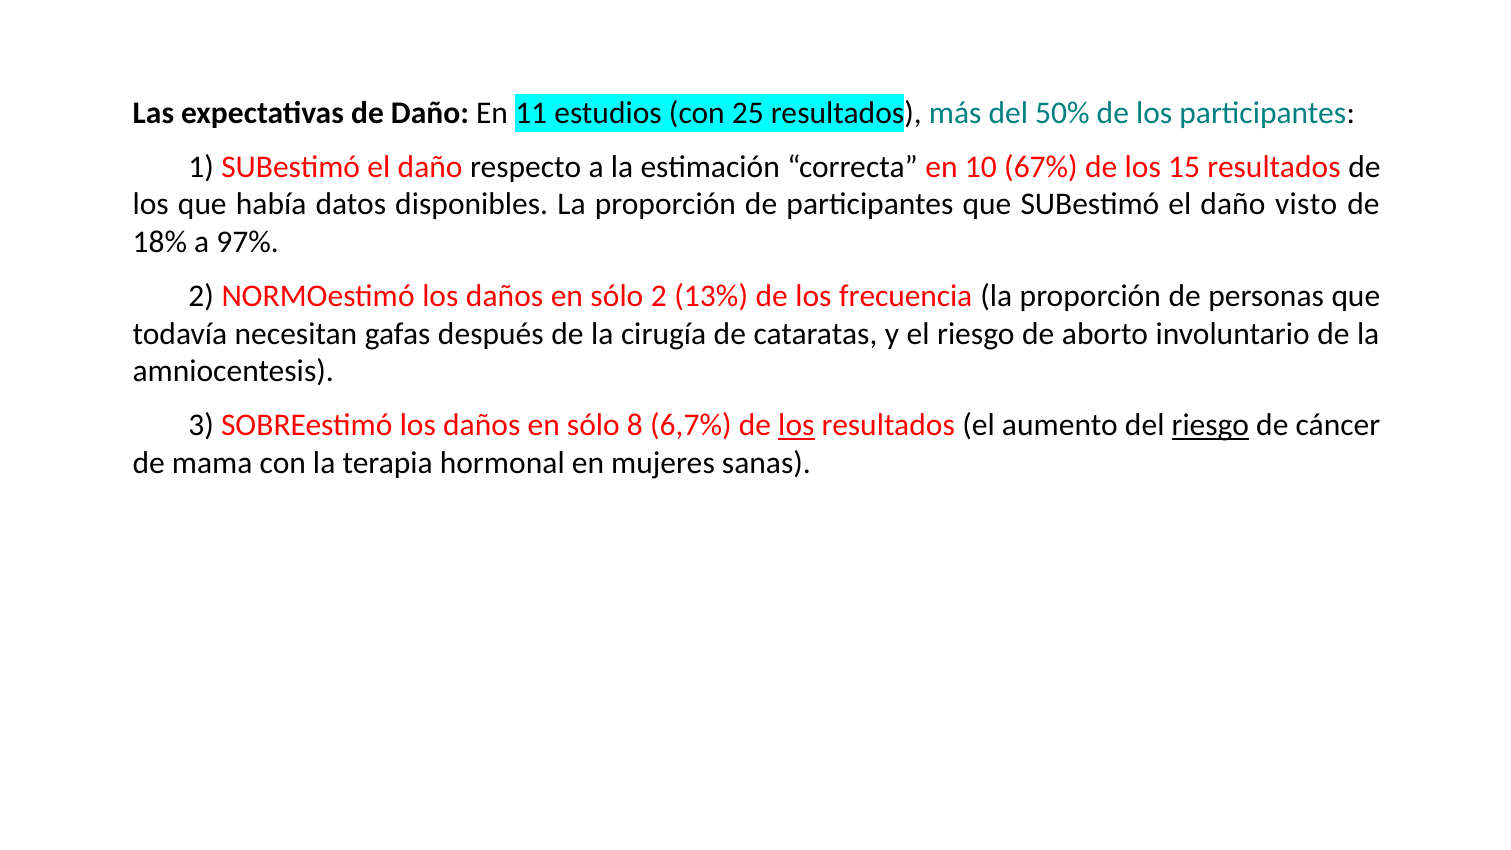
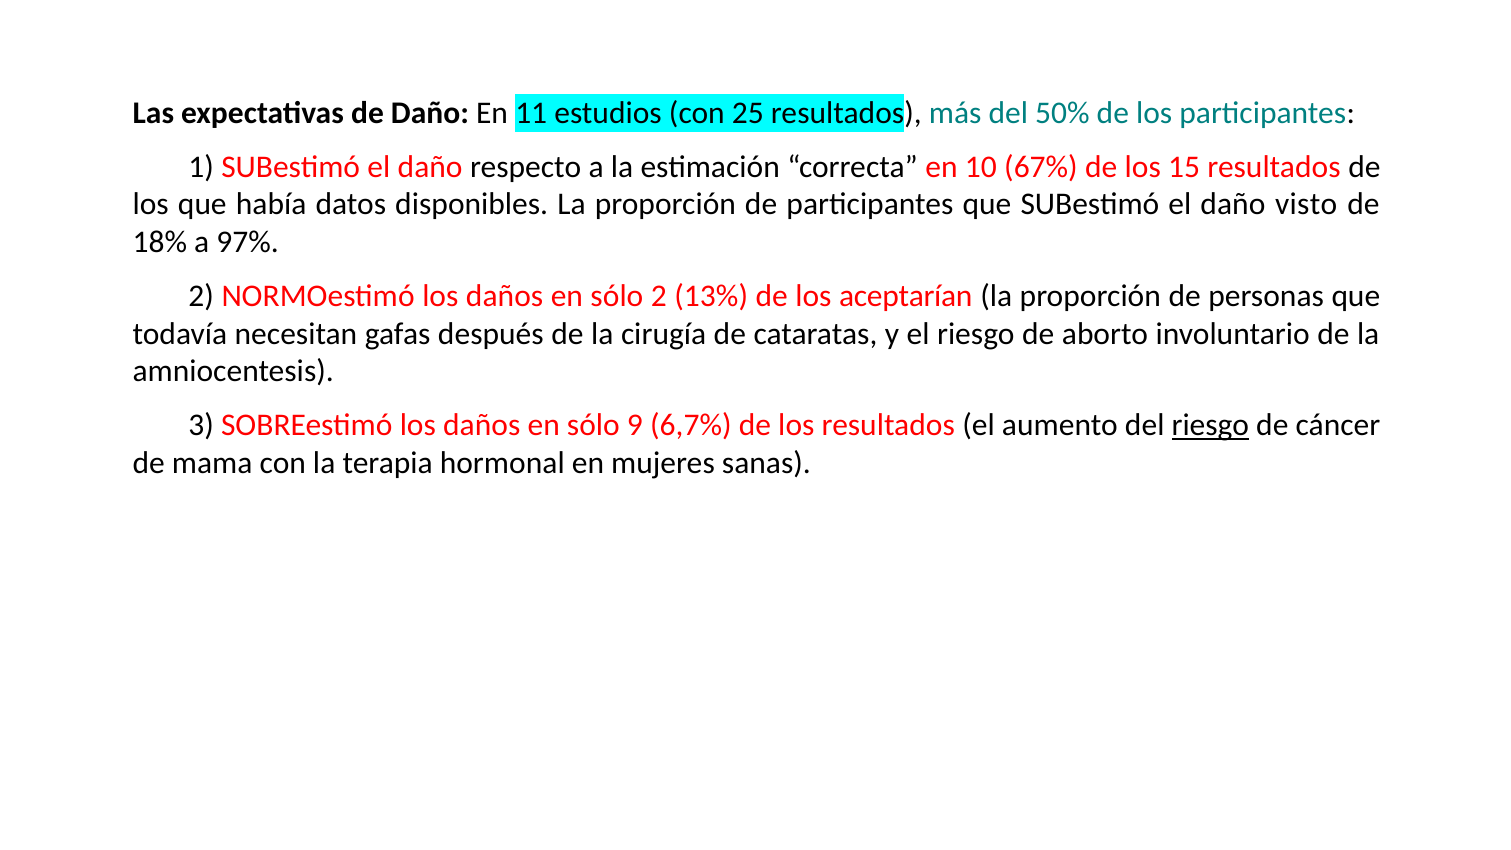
frecuencia: frecuencia -> aceptarían (906, 296)
8: 8 -> 9 (635, 425)
los underline: present -> none (796, 425)
